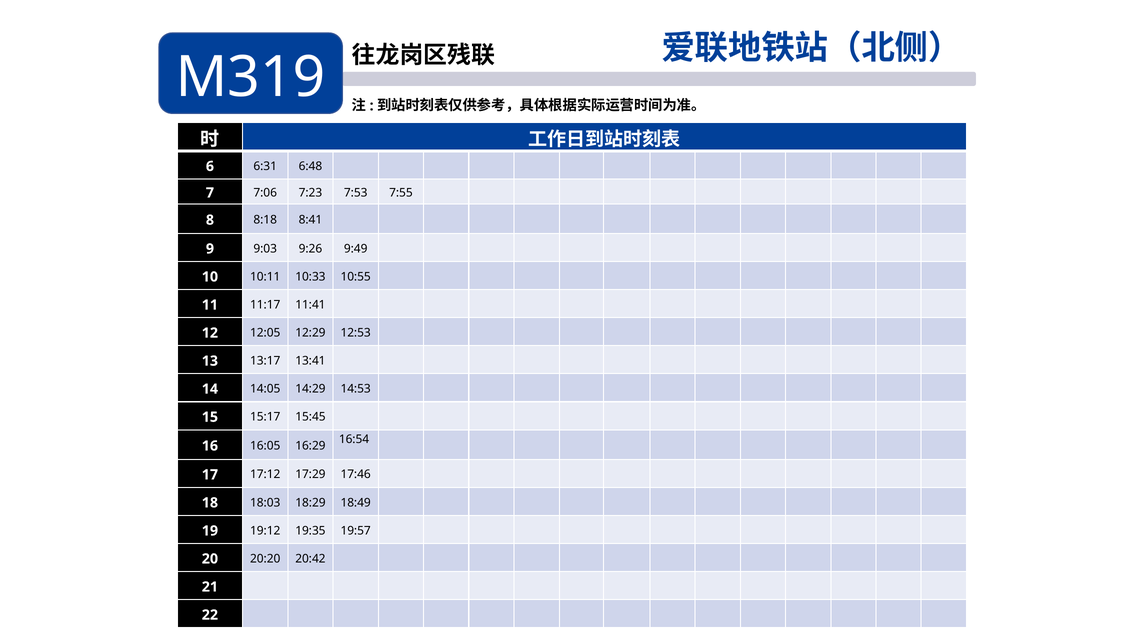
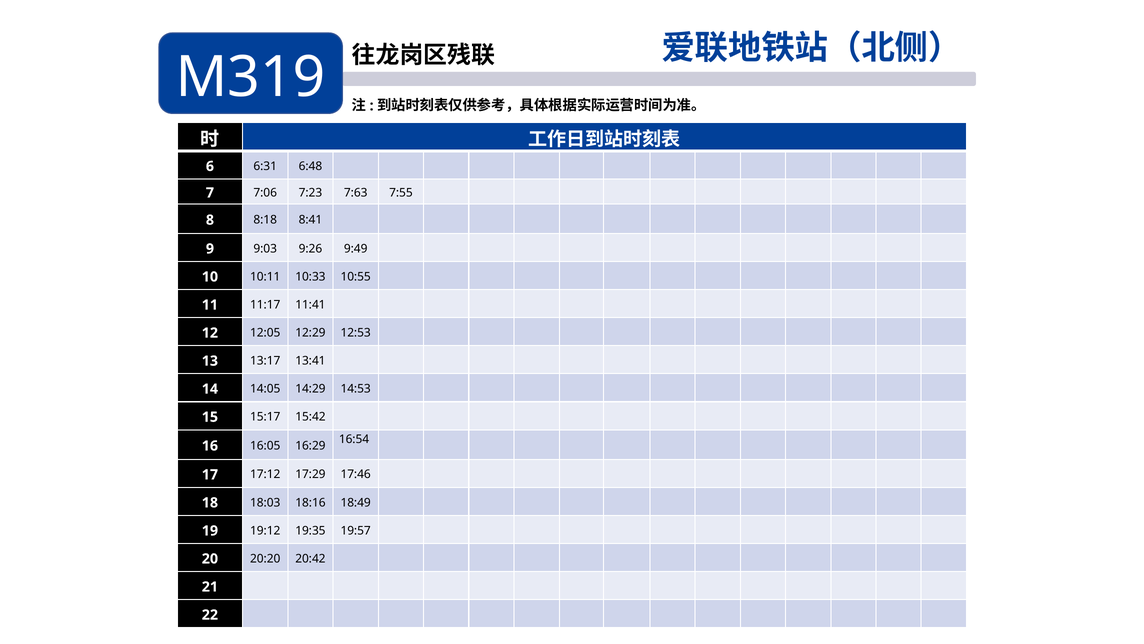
7:53: 7:53 -> 7:63 (356, 193)
15:45: 15:45 -> 15:42 (310, 417)
18:29: 18:29 -> 18:16 (310, 502)
